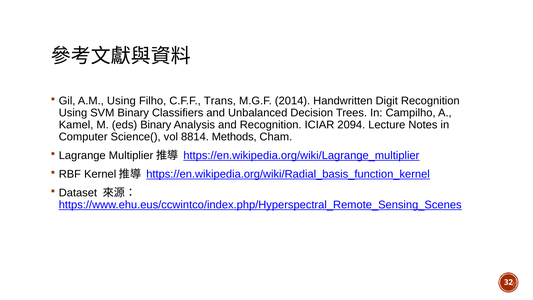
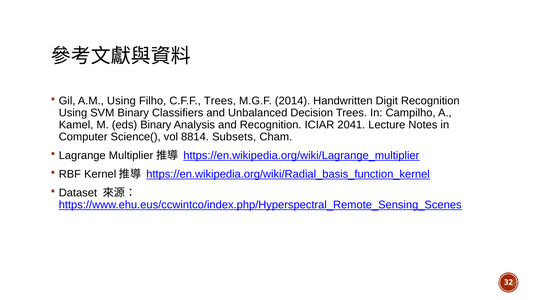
C.F.F Trans: Trans -> Trees (220, 101)
2094: 2094 -> 2041 (351, 125)
Methods: Methods -> Subsets (234, 137)
